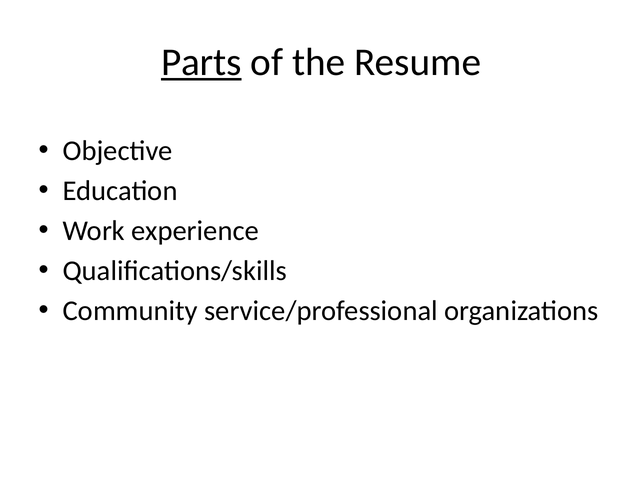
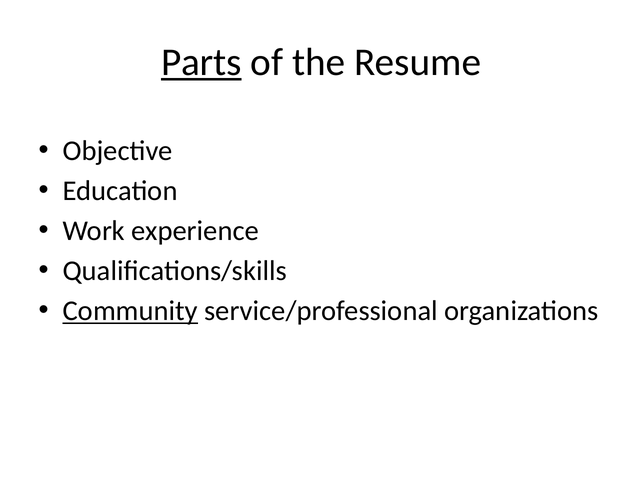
Community underline: none -> present (130, 311)
